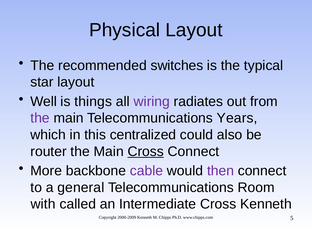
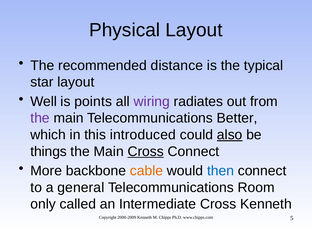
switches: switches -> distance (177, 65)
things: things -> points (93, 102)
Years: Years -> Better (237, 118)
centralized: centralized -> introduced (143, 135)
also underline: none -> present (230, 135)
router: router -> things (49, 151)
cable colour: purple -> orange (146, 171)
then colour: purple -> blue (220, 171)
with: with -> only (43, 204)
